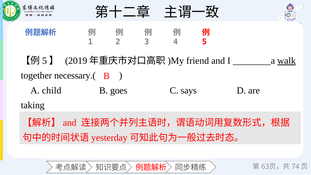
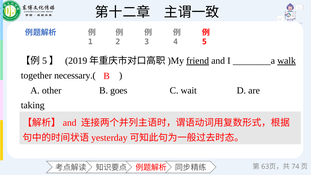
friend underline: none -> present (198, 61)
child: child -> other (52, 90)
says: says -> wait (189, 90)
